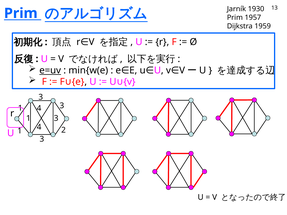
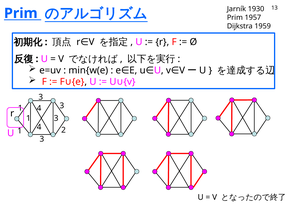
e=uv underline: present -> none (50, 70)
